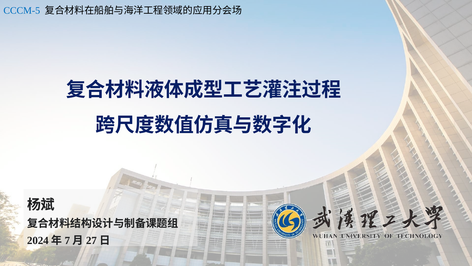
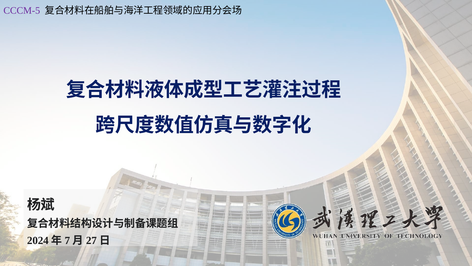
CCCM-5 colour: blue -> purple (22, 11)
